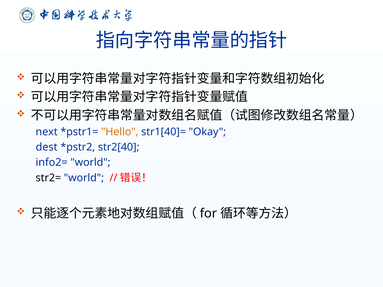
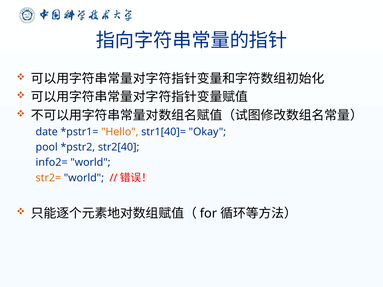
next: next -> date (47, 132)
dest: dest -> pool (47, 147)
str2= colour: black -> orange (48, 178)
